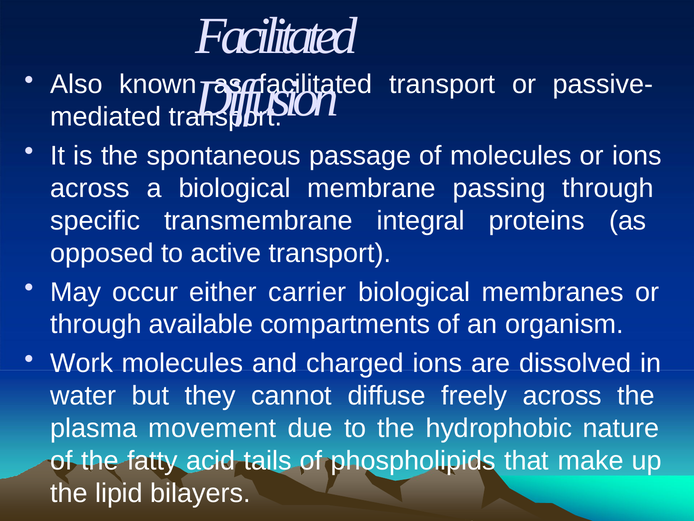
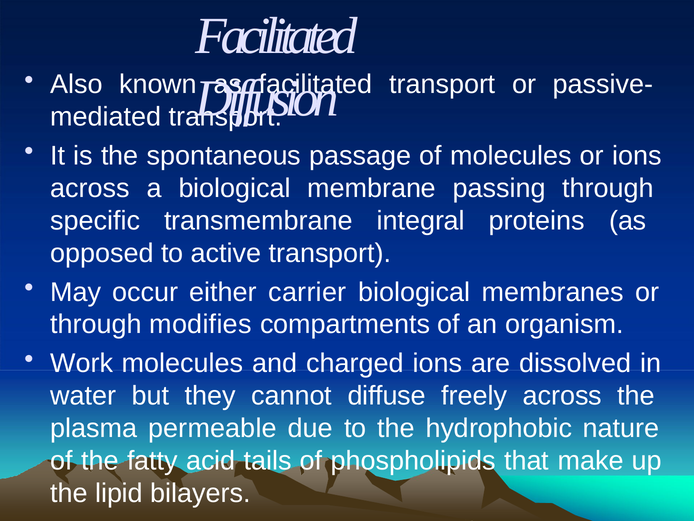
available: available -> modifies (201, 324)
movement: movement -> permeable (212, 428)
